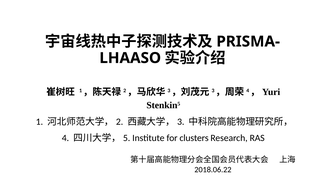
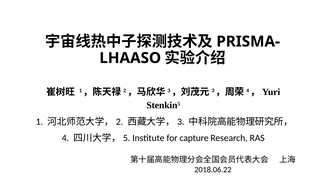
clusters: clusters -> capture (194, 138)
